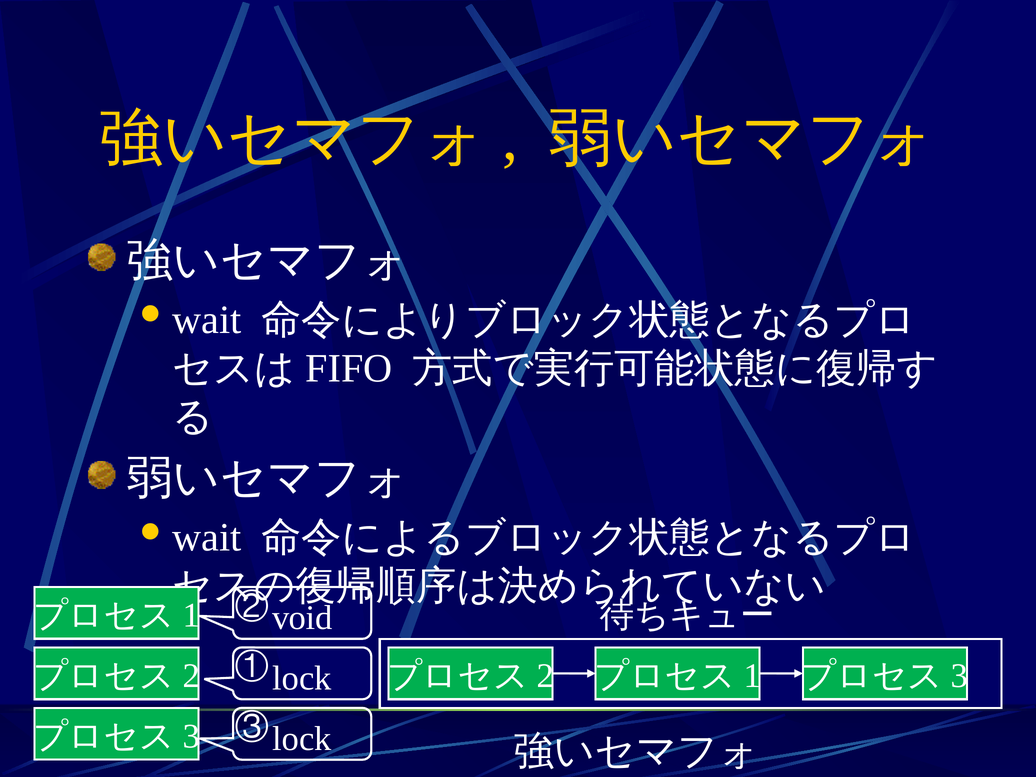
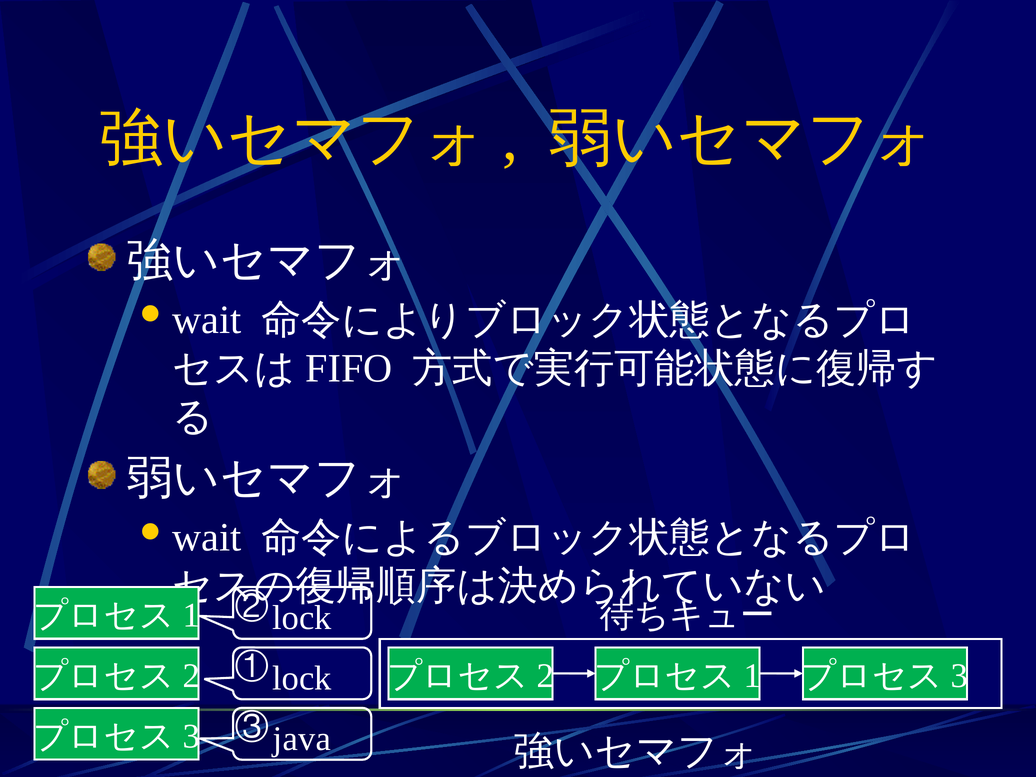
void: void -> lock (302, 618)
lock: lock -> java (302, 739)
